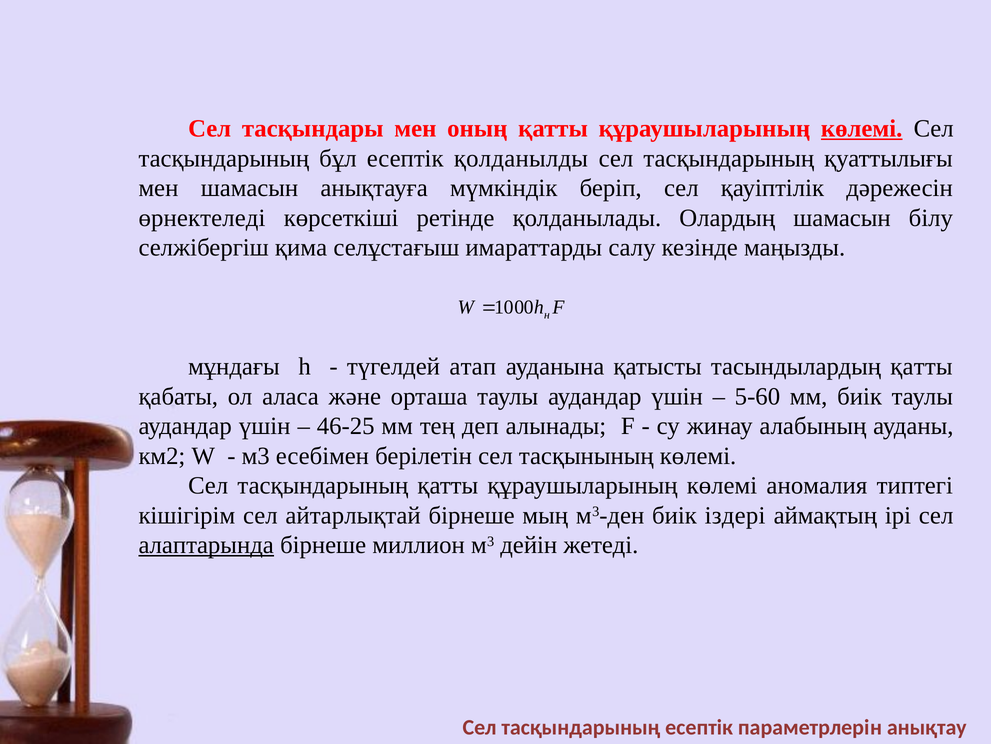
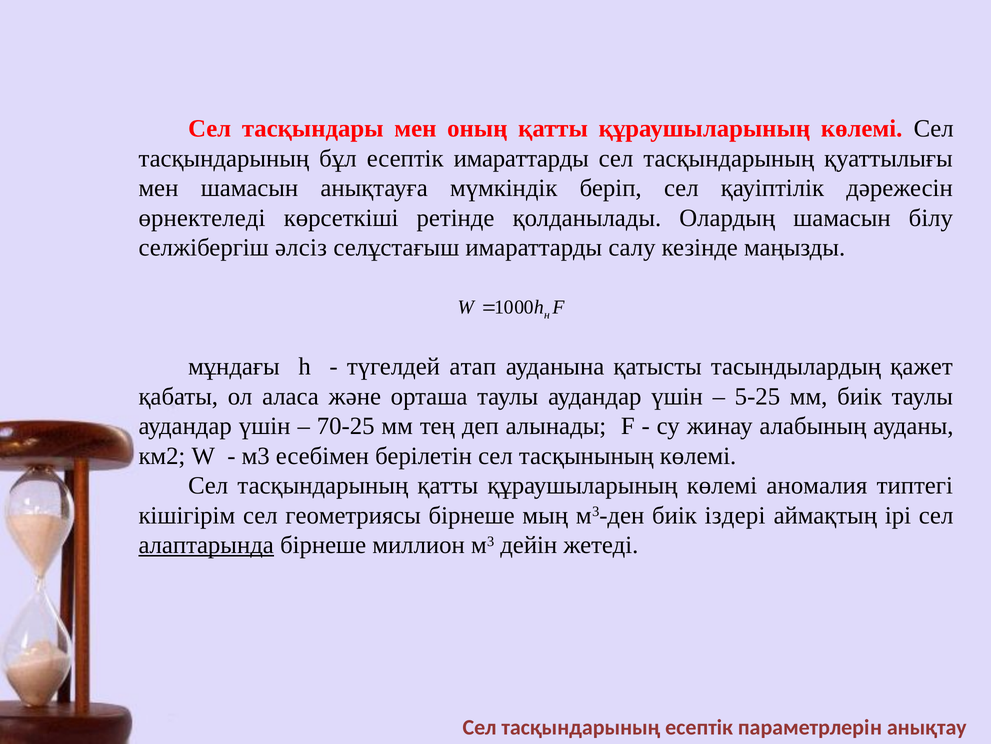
көлемі underline: present -> none (862, 129)
есептік қолданылды: қолданылды -> имараттарды (521, 158)
қима: қима -> әлсіз (301, 247)
тасындылардың қатты: қатты -> қажет (921, 366)
5-60: 5-60 -> 5-25 (757, 396)
46-25: 46-25 -> 70-25 (346, 426)
айтарлықтай: айтарлықтай -> геометриясы (353, 515)
